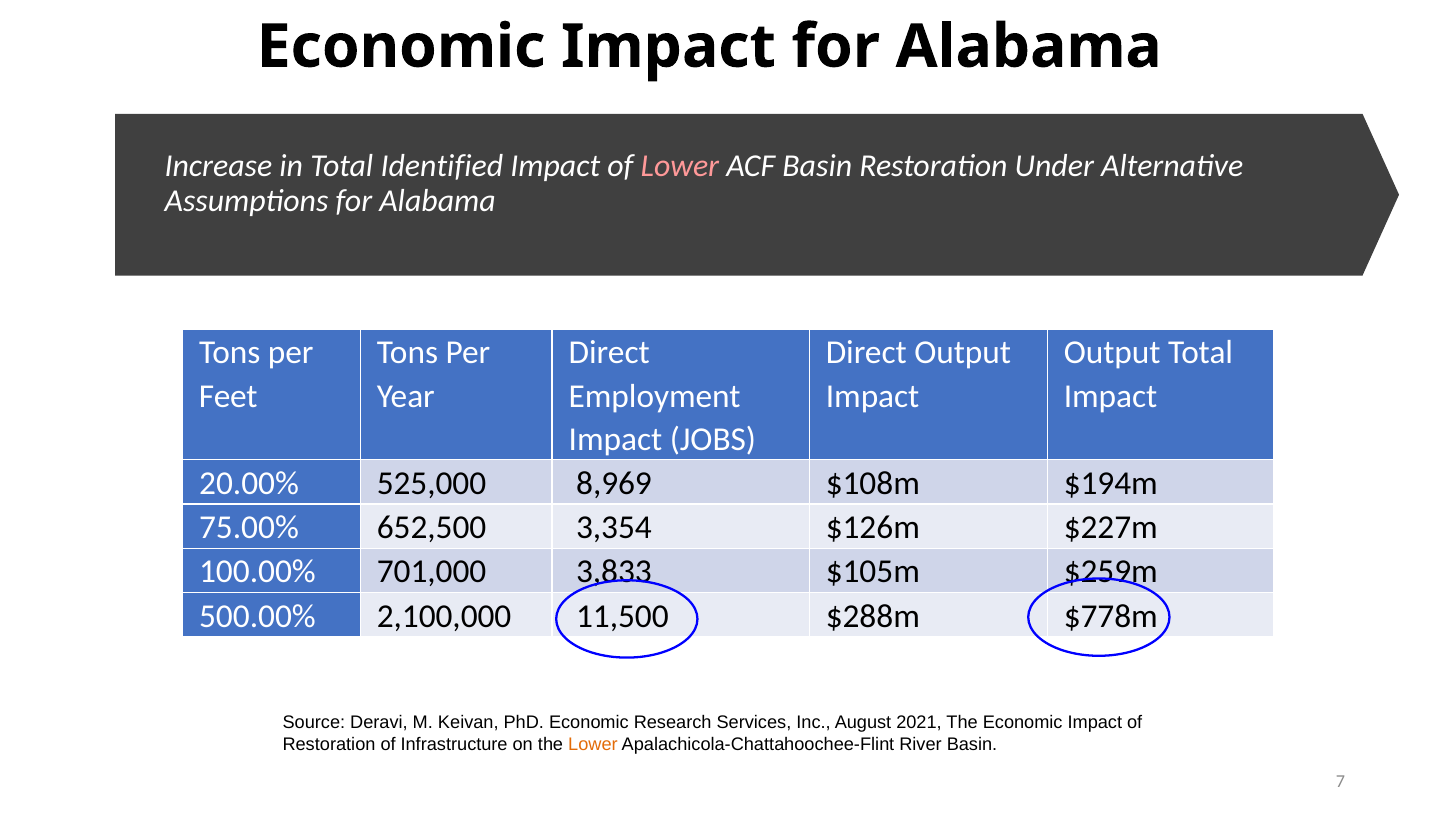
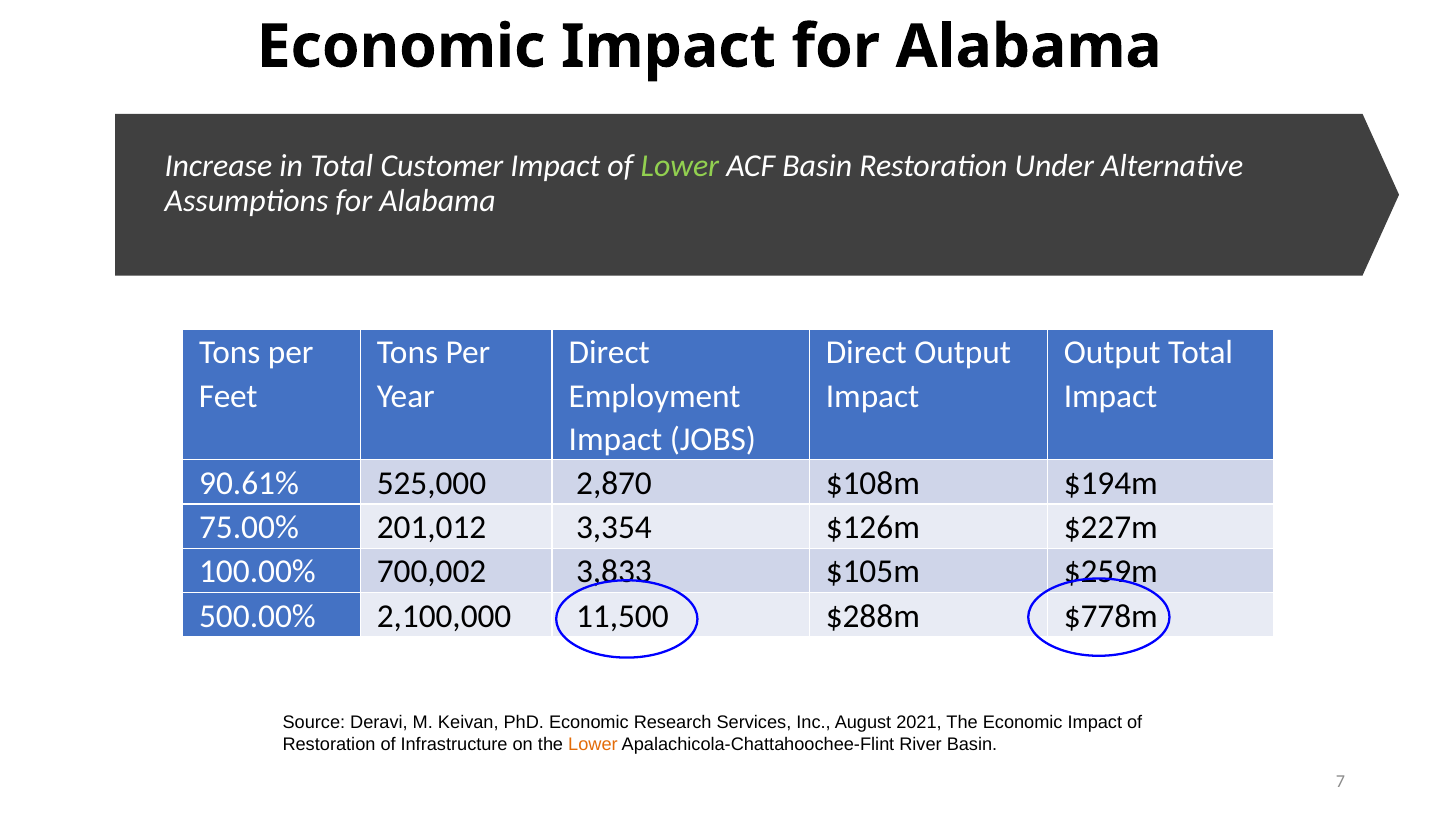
Identified: Identified -> Customer (442, 166)
Lower colour: pink -> light green (680, 166)
20.00%: 20.00% -> 90.61% (249, 483)
8,969: 8,969 -> 2,870 (614, 483)
652,500: 652,500 -> 201,012 (432, 528)
701,000: 701,000 -> 700,002 (432, 572)
